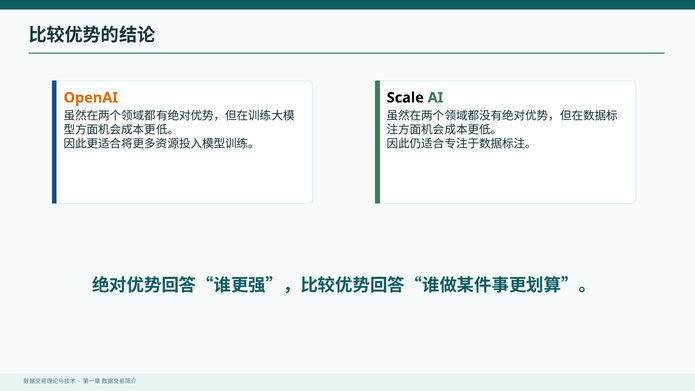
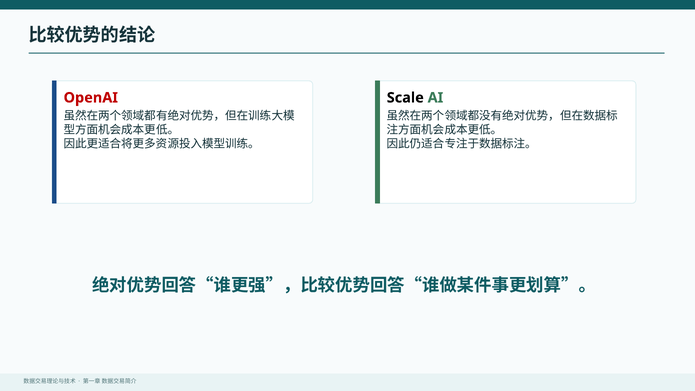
OpenAI colour: orange -> red (91, 98)
